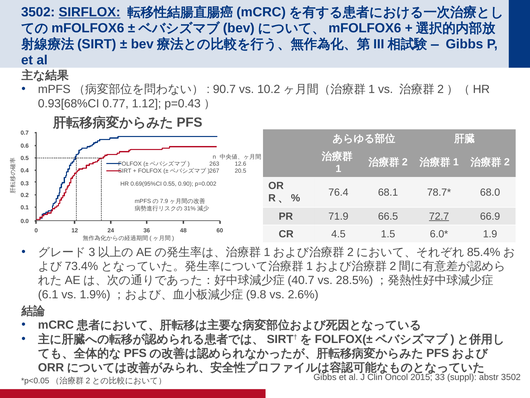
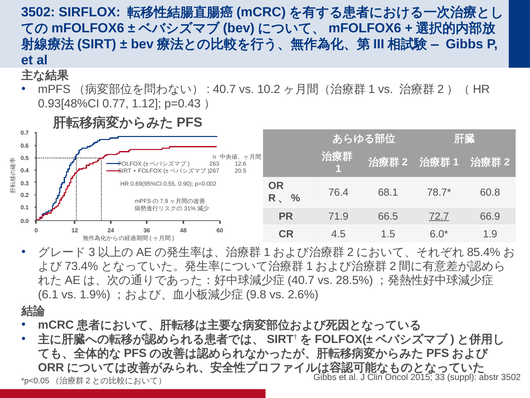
SIRFLOX underline: present -> none (90, 12)
90.7: 90.7 -> 40.7 (224, 89)
0.93[68%CI: 0.93[68%CI -> 0.93[48%CI (69, 103)
68.0: 68.0 -> 60.8 (490, 192)
